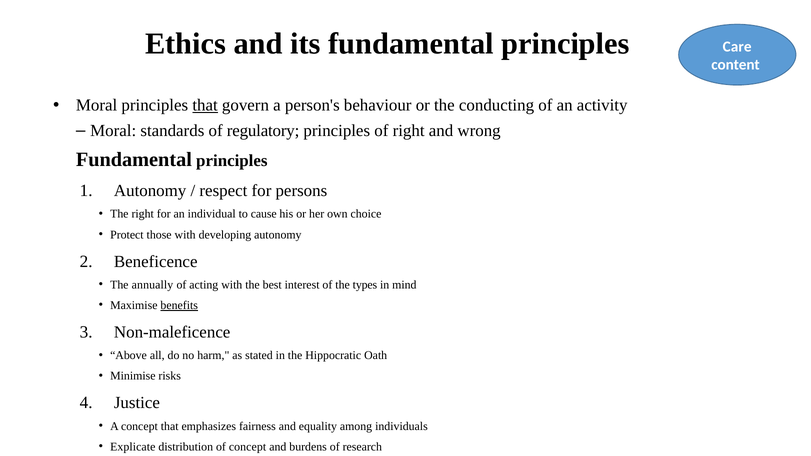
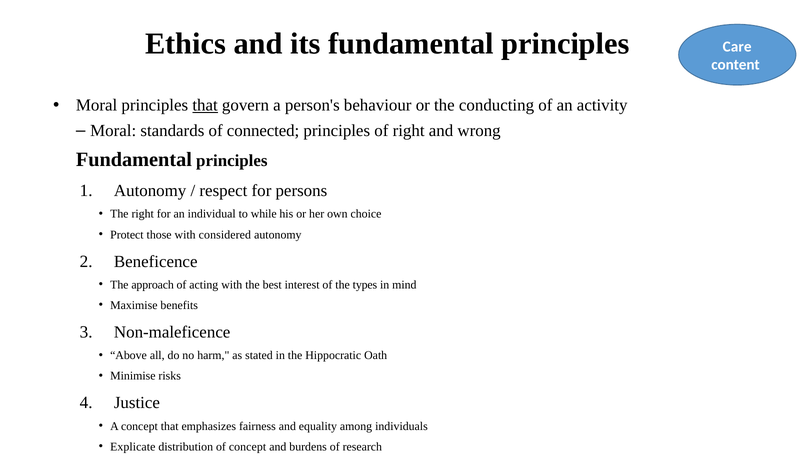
regulatory: regulatory -> connected (263, 131)
cause: cause -> while (264, 214)
developing: developing -> considered (225, 235)
annually: annually -> approach (153, 285)
benefits underline: present -> none (179, 305)
